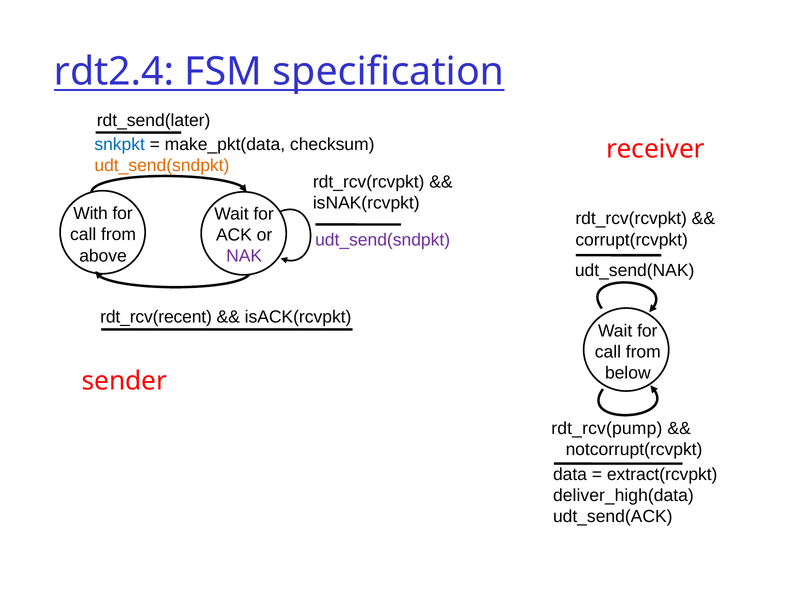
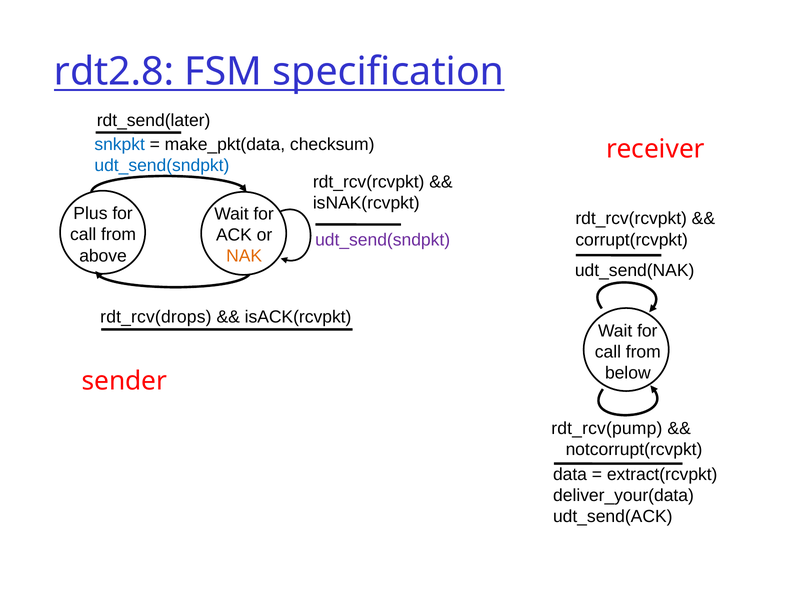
rdt2.4: rdt2.4 -> rdt2.8 (114, 72)
udt_send(sndpkt colour: orange -> blue (162, 165)
With: With -> Plus (90, 214)
NAK colour: purple -> orange (244, 256)
rdt_rcv(recent: rdt_rcv(recent -> rdt_rcv(drops (156, 317)
deliver_high(data: deliver_high(data -> deliver_your(data (623, 495)
